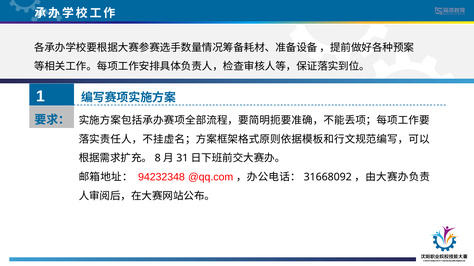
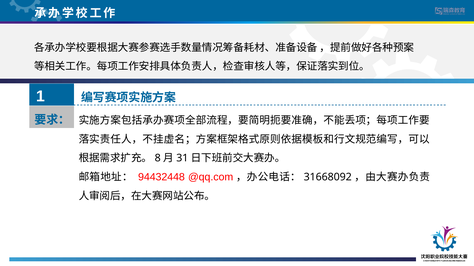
94232348: 94232348 -> 94432448 (161, 178)
